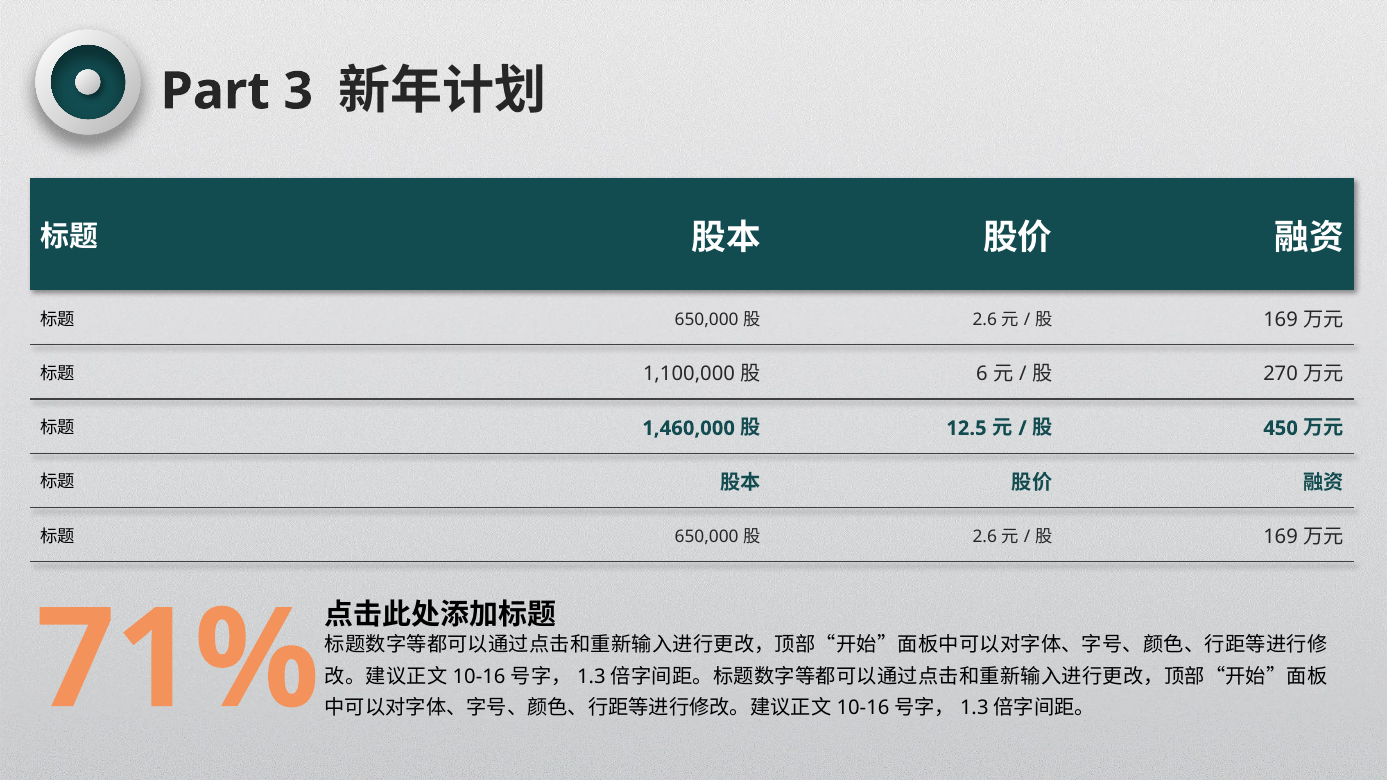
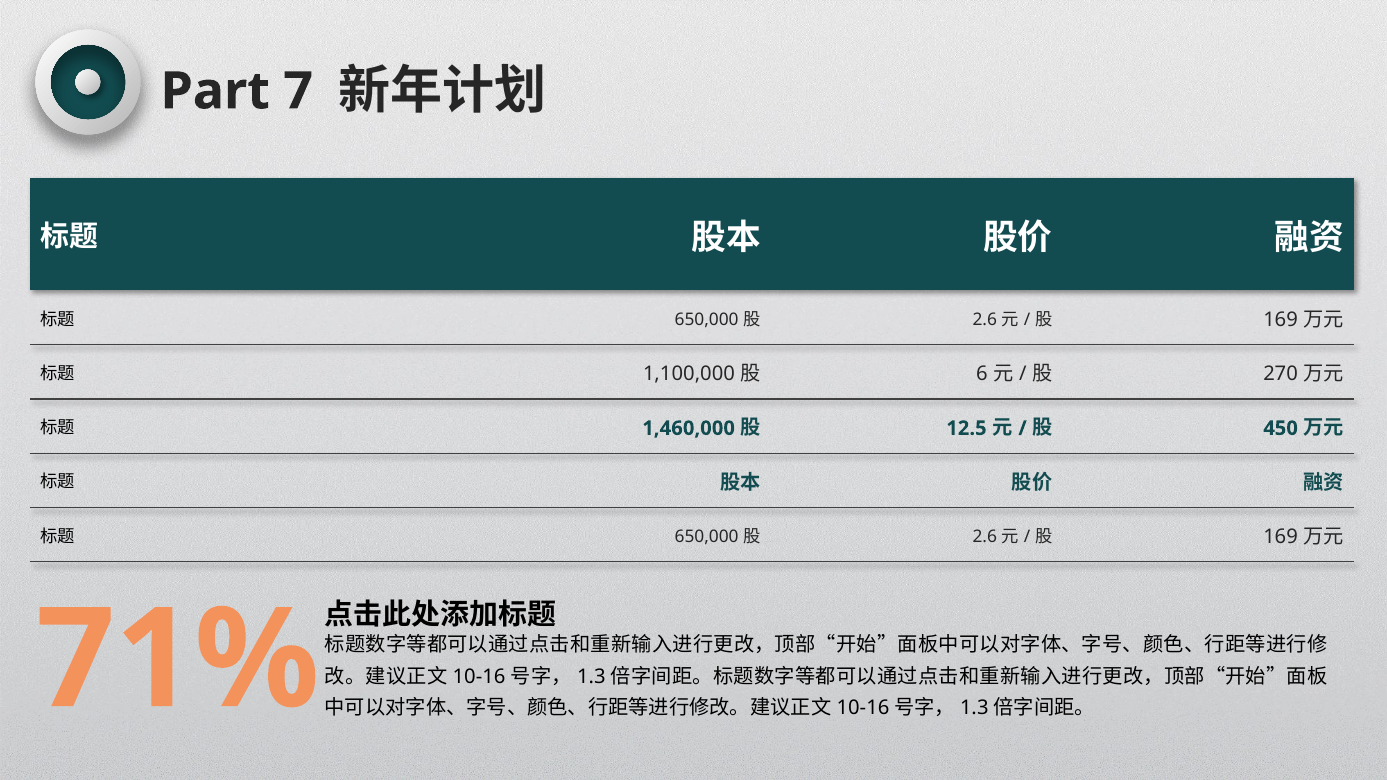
3: 3 -> 7 (298, 91)
